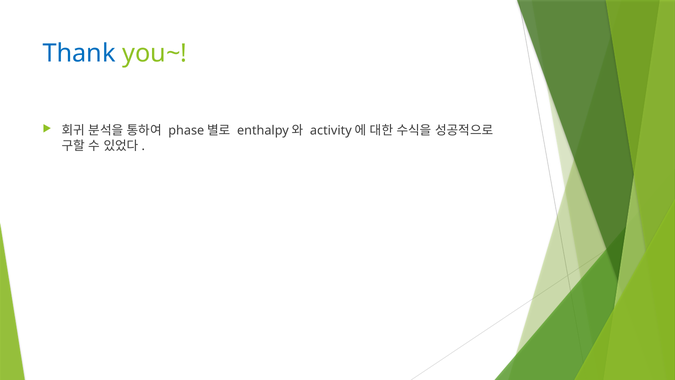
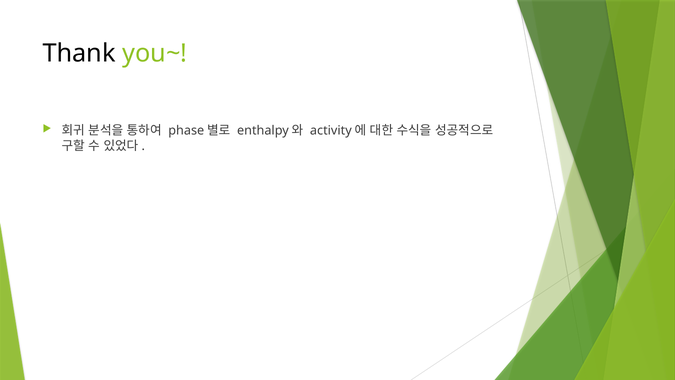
Thank colour: blue -> black (79, 53)
